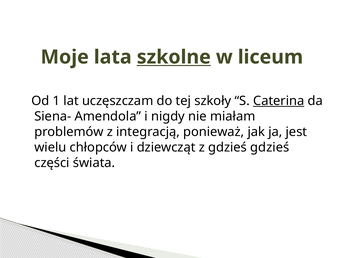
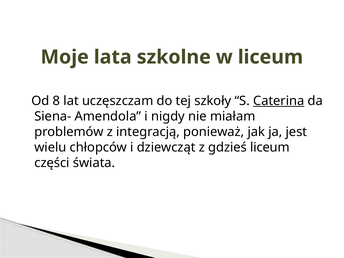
szkolne underline: present -> none (174, 57)
1: 1 -> 8 (56, 101)
gdzieś gdzieś: gdzieś -> liceum (270, 147)
